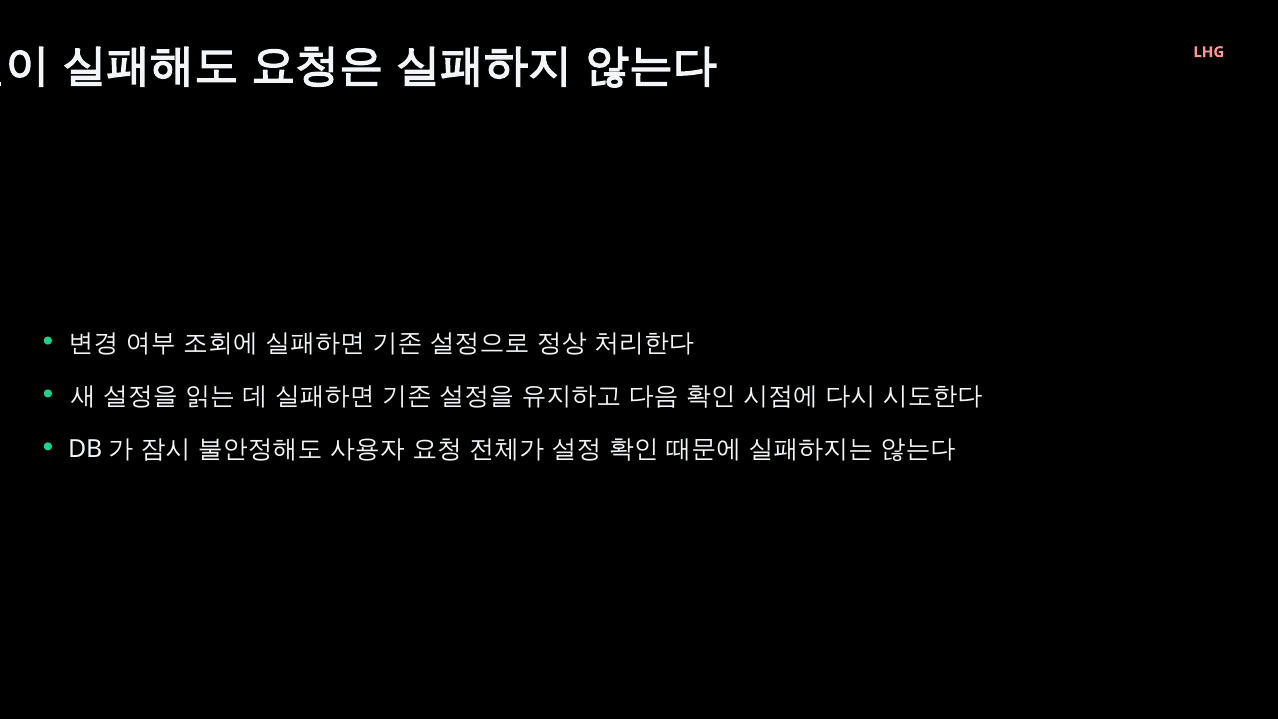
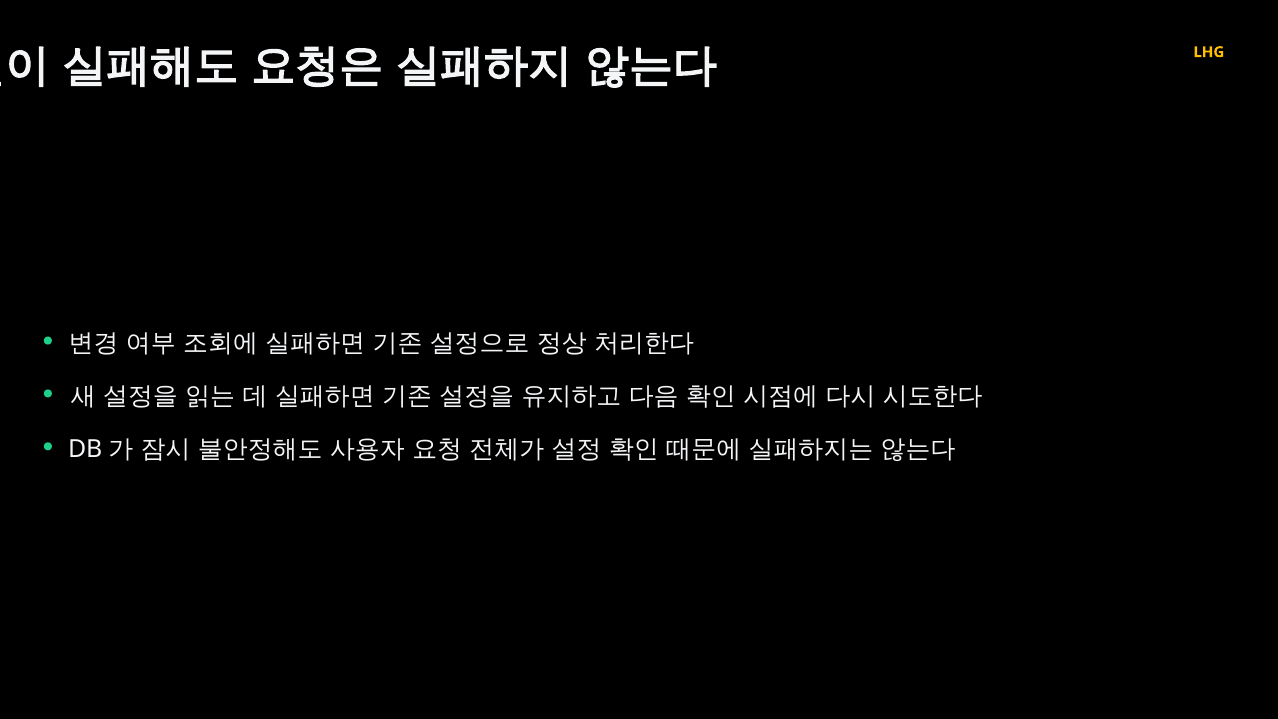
LHG colour: pink -> yellow (1209, 52)
